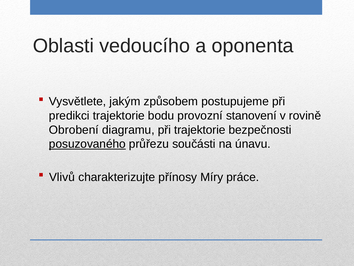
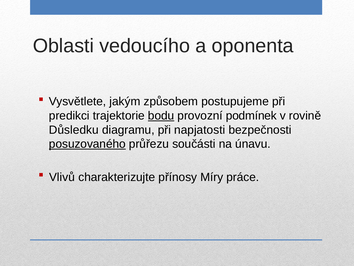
bodu underline: none -> present (161, 116)
stanovení: stanovení -> podmínek (251, 116)
Obrobení: Obrobení -> Důsledku (74, 130)
při trajektorie: trajektorie -> napjatosti (200, 130)
